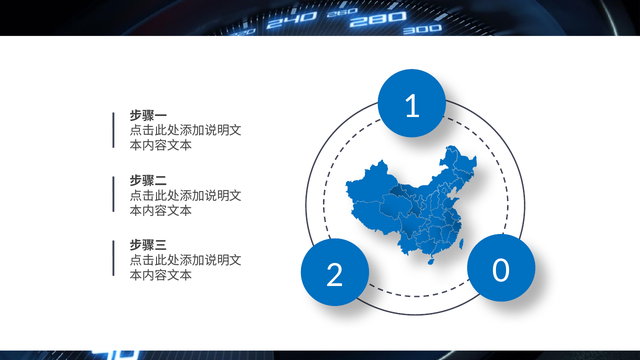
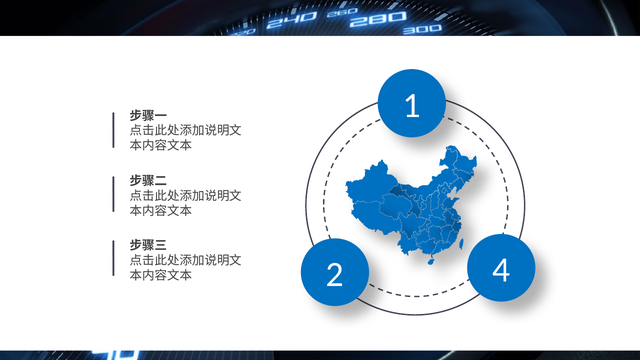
0: 0 -> 4 (501, 270)
